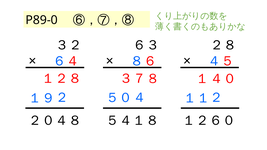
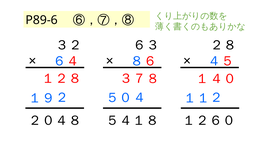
P89-0: P89-0 -> P89-6 (42, 20)
